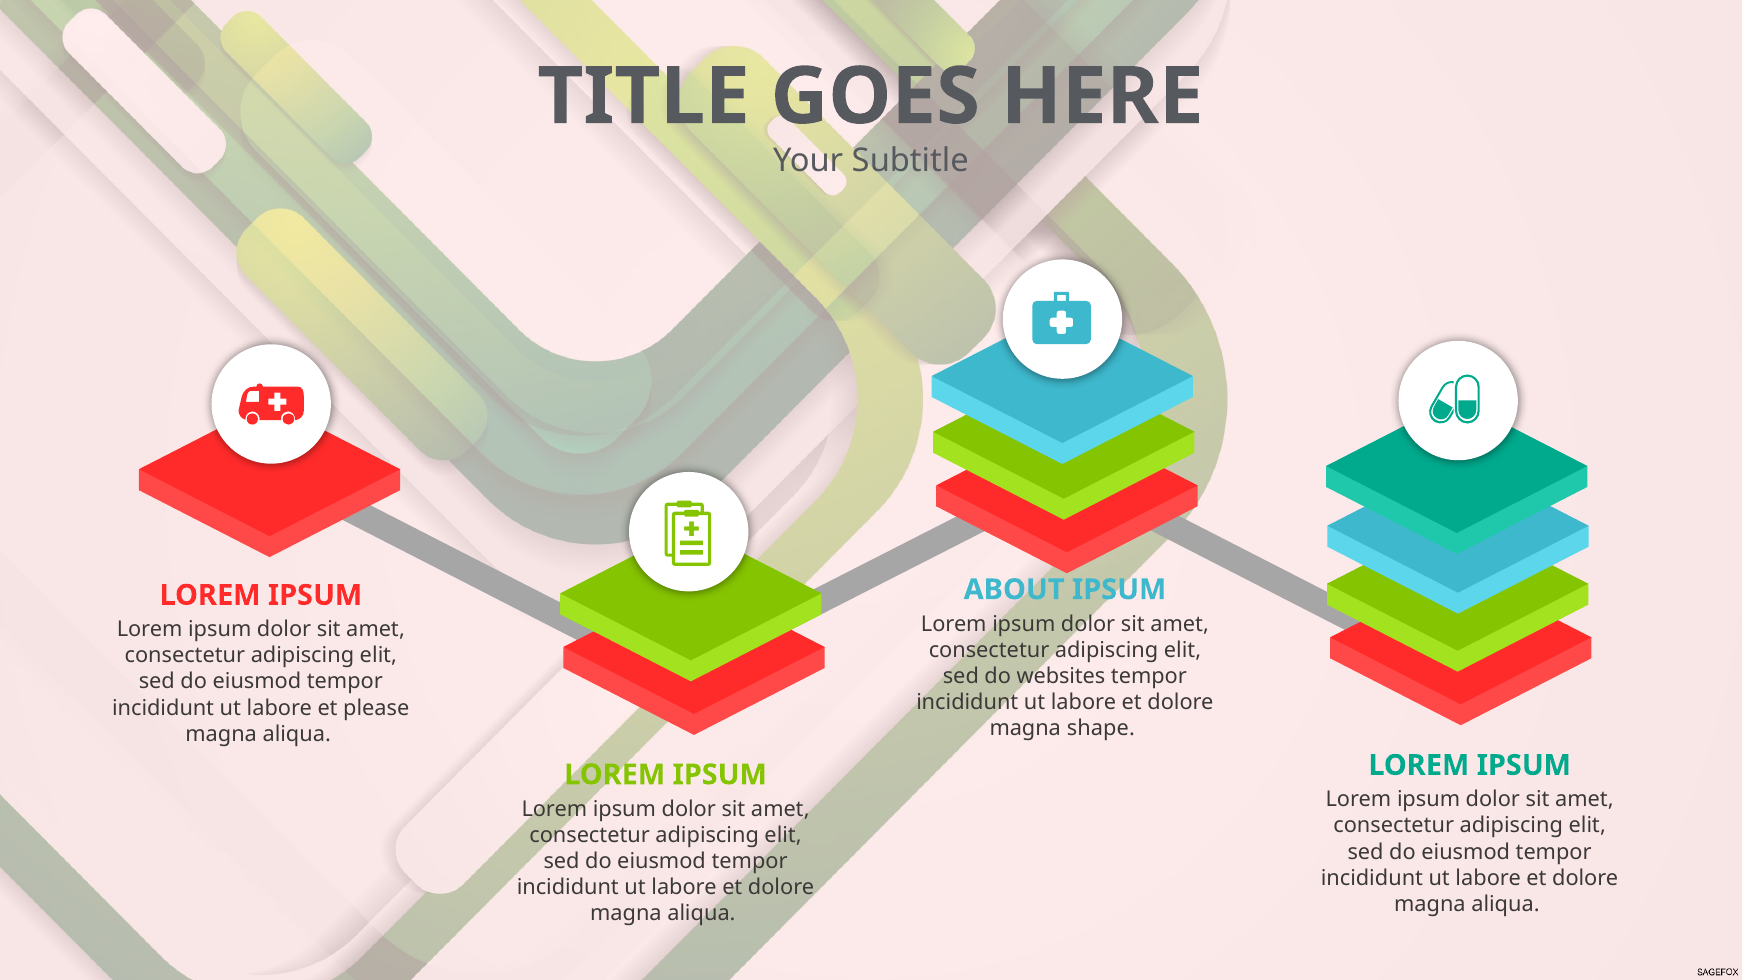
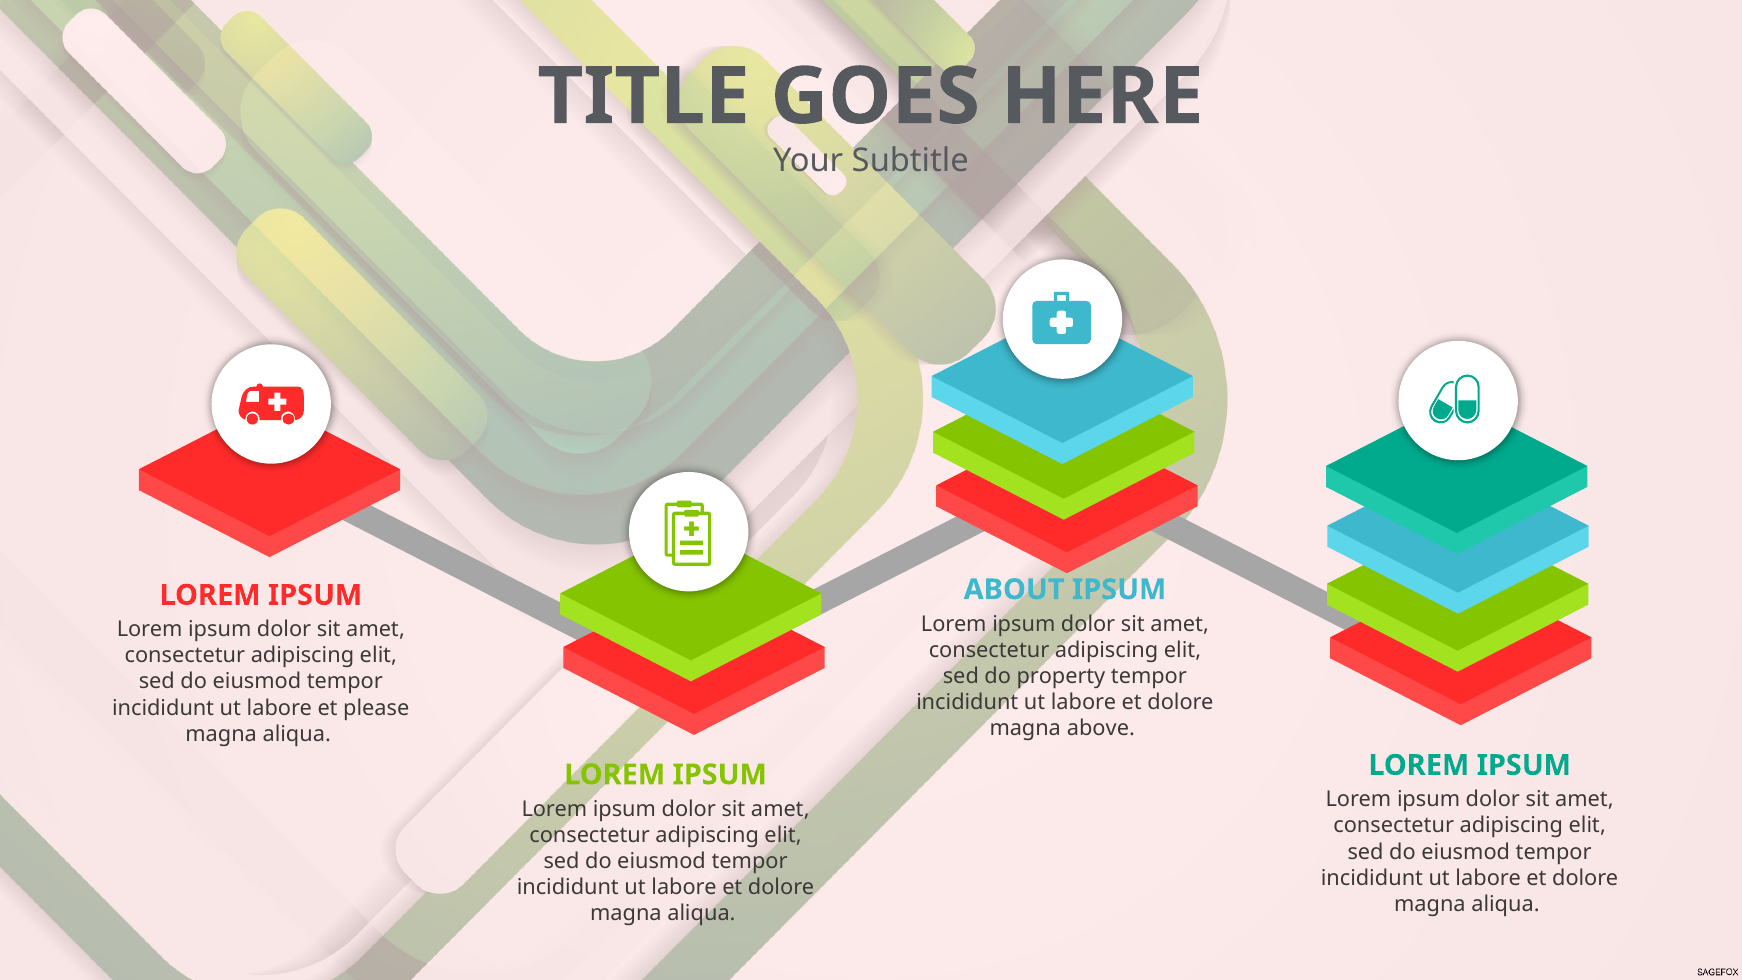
websites: websites -> property (1061, 676)
shape: shape -> above (1101, 728)
